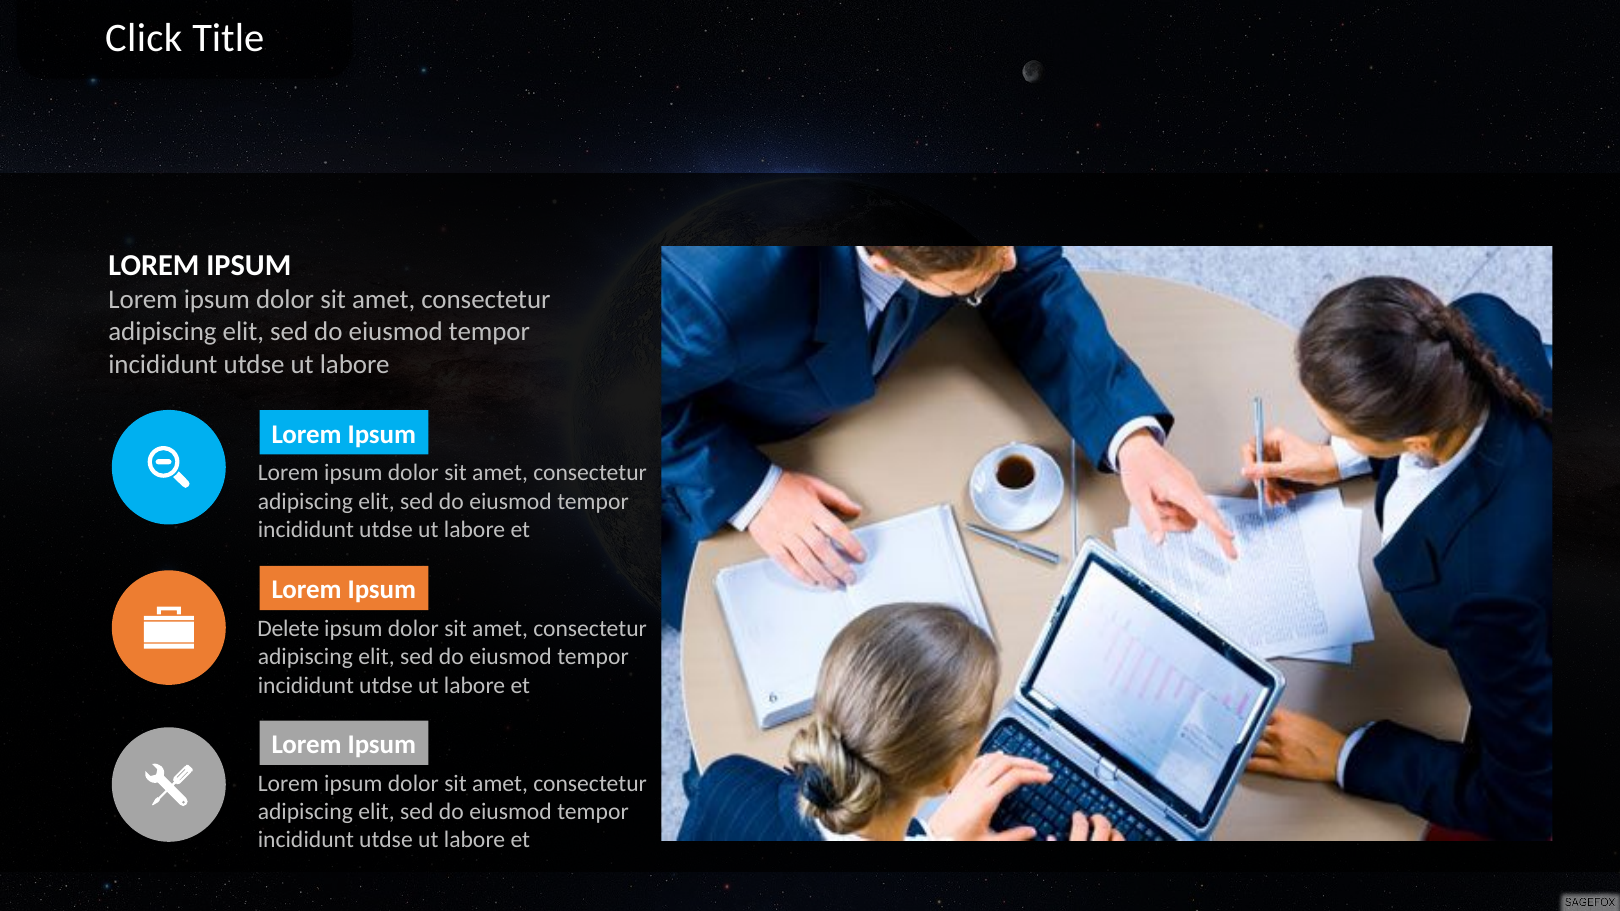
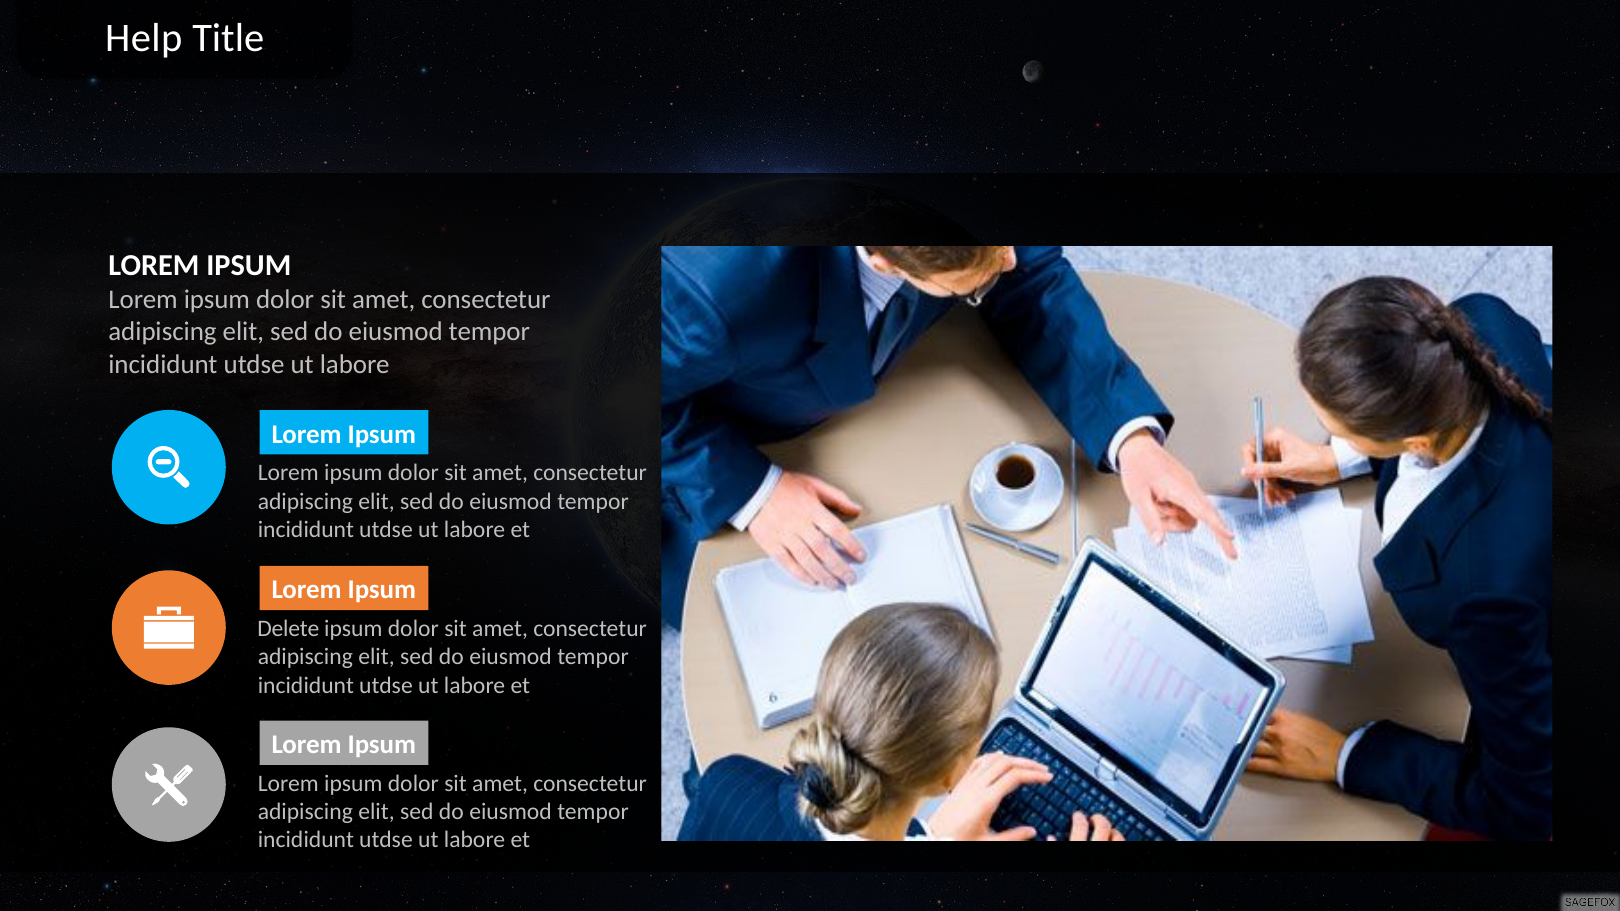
Click: Click -> Help (144, 38)
